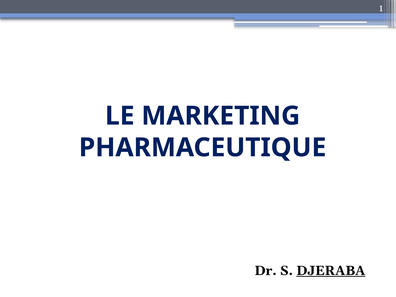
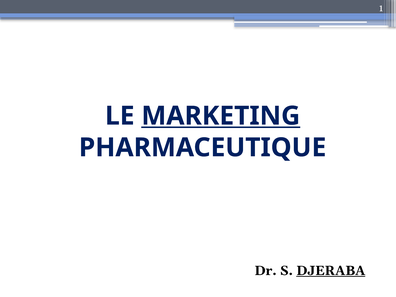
MARKETING underline: none -> present (221, 116)
